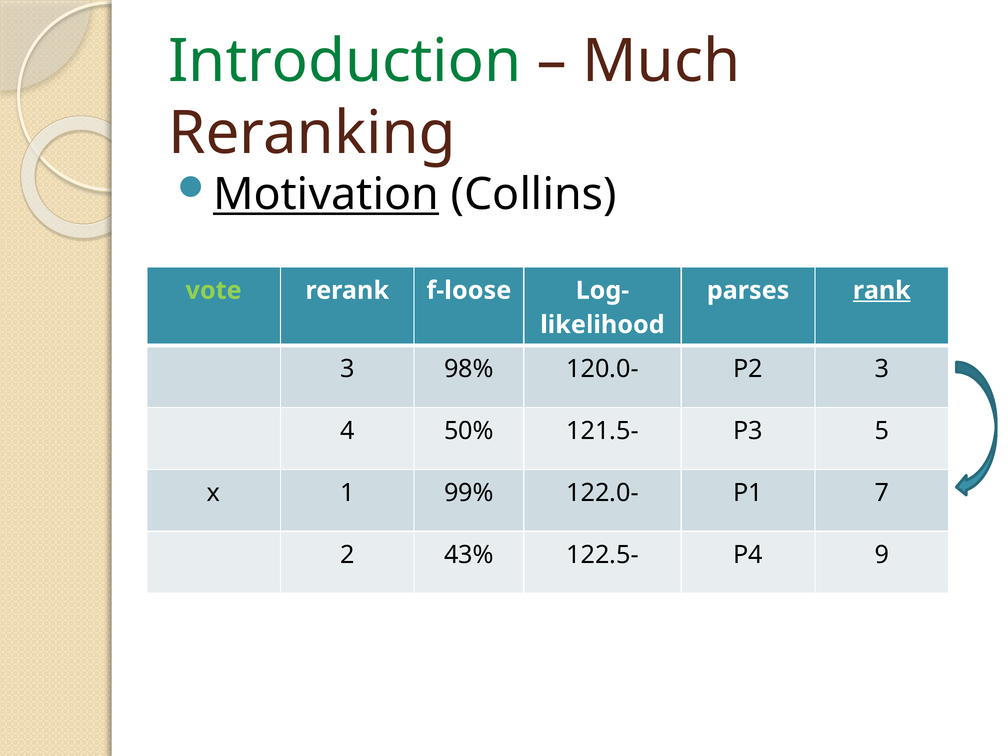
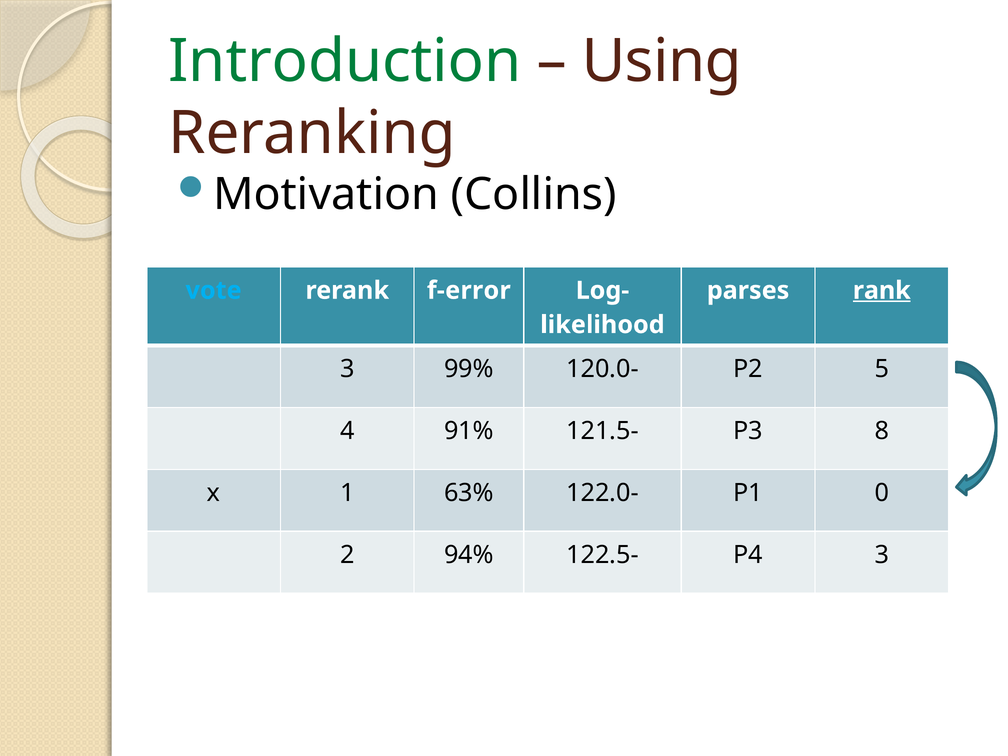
Much: Much -> Using (662, 61)
Motivation underline: present -> none (326, 195)
vote colour: light green -> light blue (214, 290)
f-loose: f-loose -> f-error (469, 290)
98%: 98% -> 99% (469, 369)
P2 3: 3 -> 5 (882, 369)
50%: 50% -> 91% (469, 431)
5: 5 -> 8 (882, 431)
99%: 99% -> 63% (469, 493)
7: 7 -> 0 (882, 493)
43%: 43% -> 94% (469, 555)
P4 9: 9 -> 3 (882, 555)
